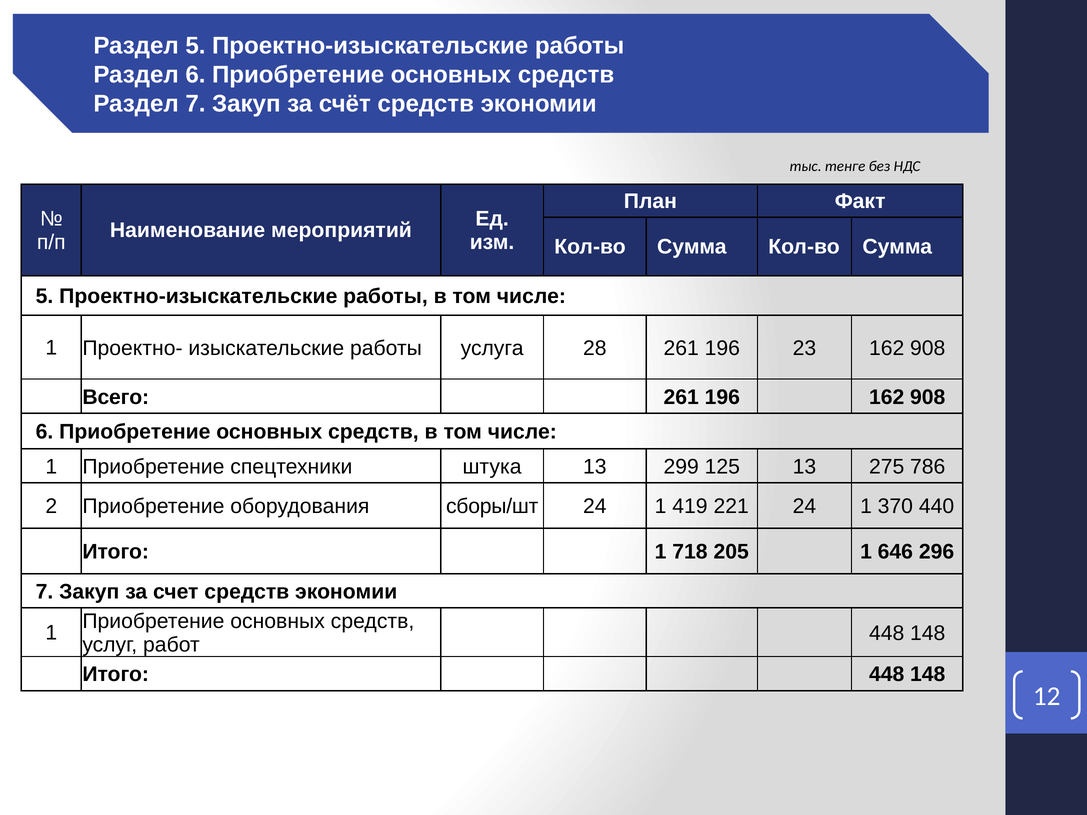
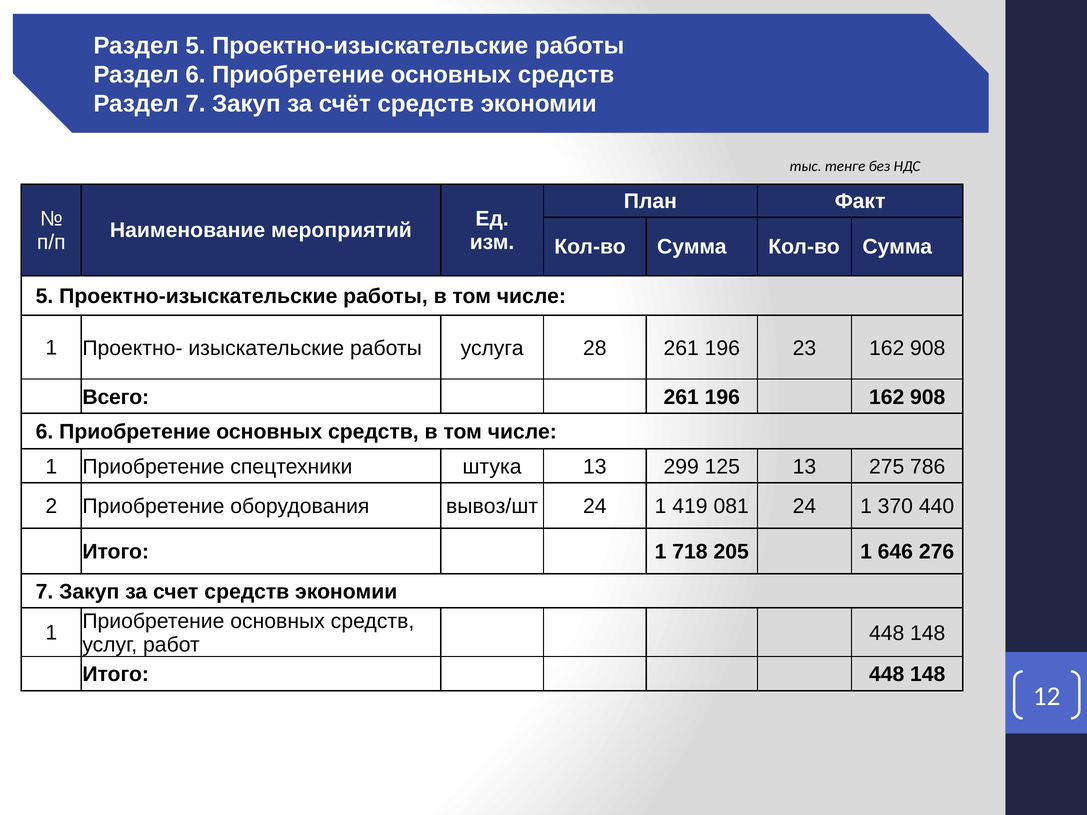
сборы/шт: сборы/шт -> вывоз/шт (492, 507)
221: 221 -> 081 (731, 507)
296: 296 -> 276 (937, 552)
